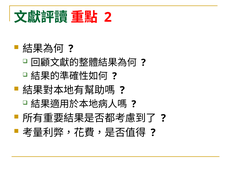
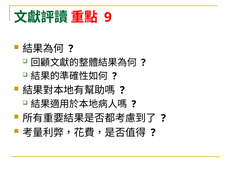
2: 2 -> 9 (108, 17)
